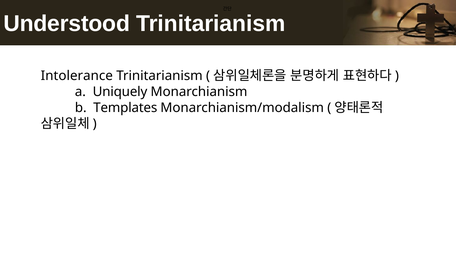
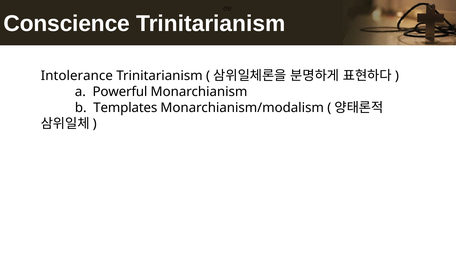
Understood: Understood -> Conscience (67, 24)
Uniquely: Uniquely -> Powerful (120, 92)
